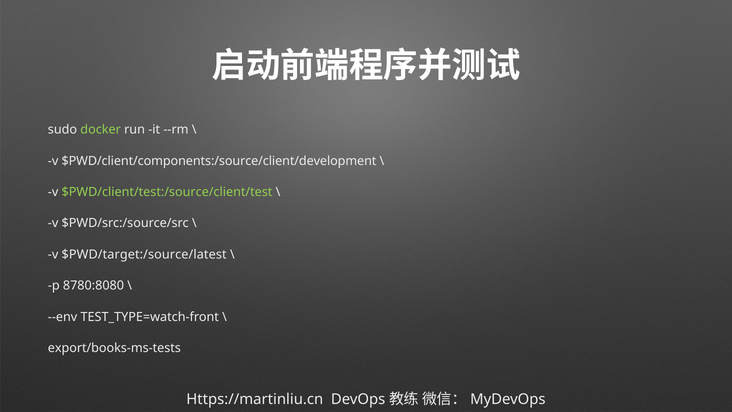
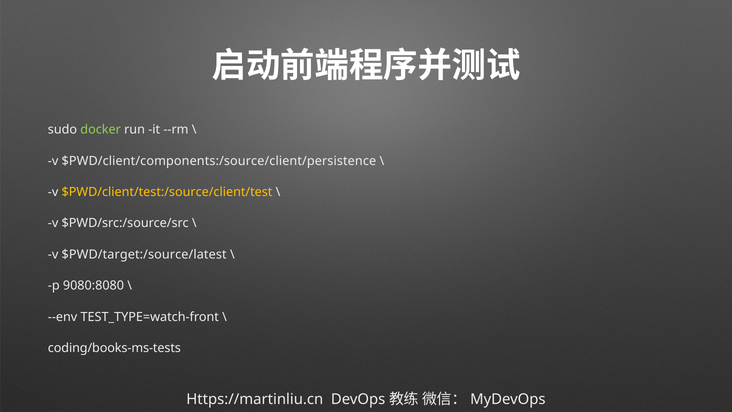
$PWD/client/components:/source/client/development: $PWD/client/components:/source/client/development -> $PWD/client/components:/source/client/persistence (219, 161)
$PWD/client/test:/source/client/test colour: light green -> yellow (167, 192)
8780:8080: 8780:8080 -> 9080:8080 (93, 286)
export/books-ms-tests: export/books-ms-tests -> coding/books-ms-tests (114, 348)
